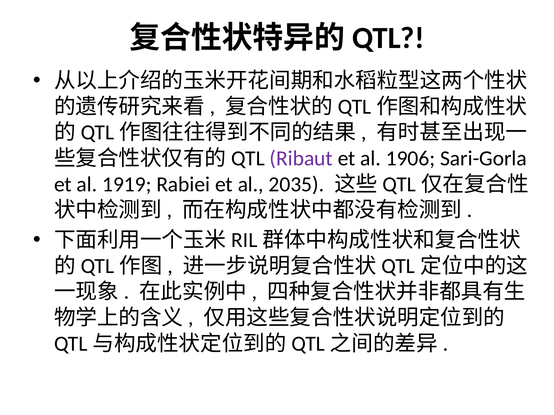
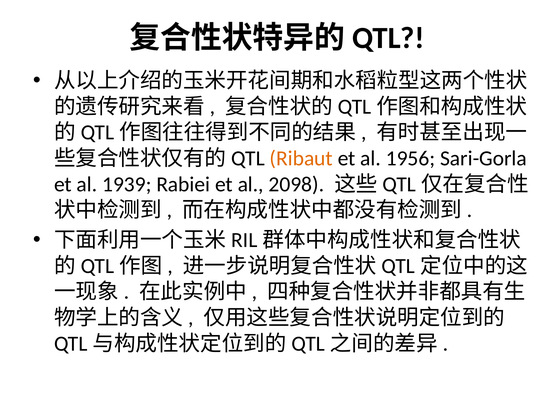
Ribaut colour: purple -> orange (301, 159)
1906: 1906 -> 1956 (411, 159)
1919: 1919 -> 1939 (127, 184)
2035: 2035 -> 2098 (296, 184)
